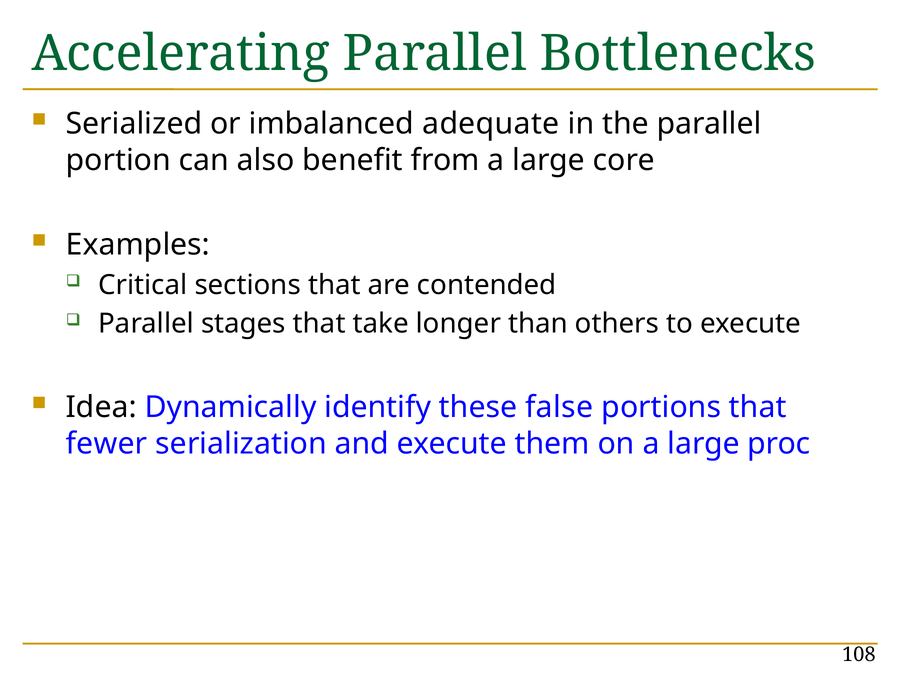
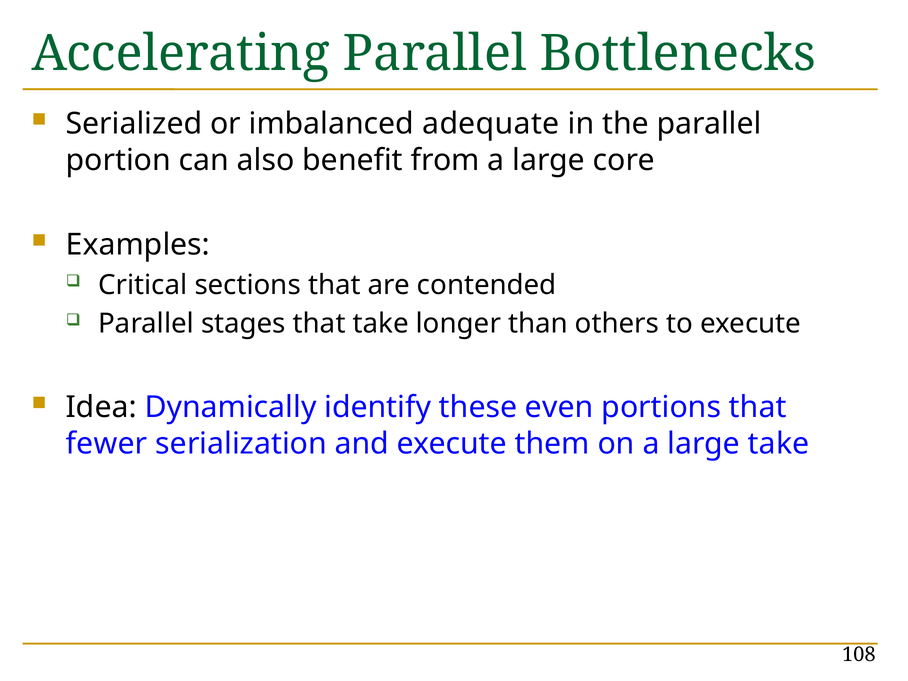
false: false -> even (559, 407)
large proc: proc -> take (779, 444)
